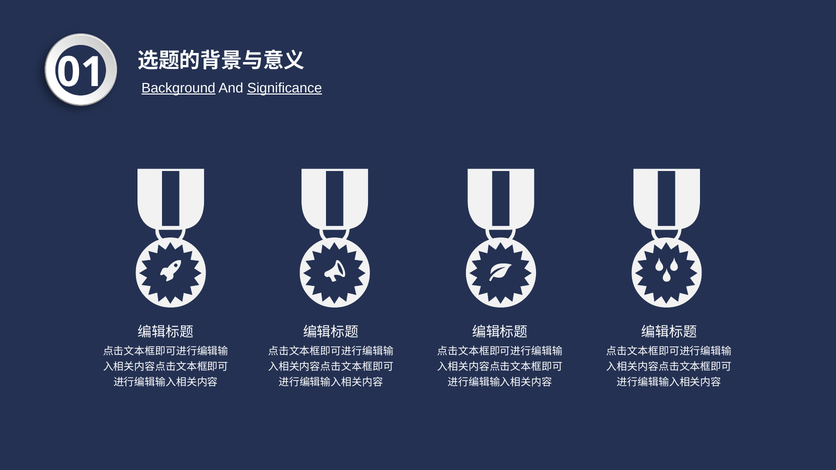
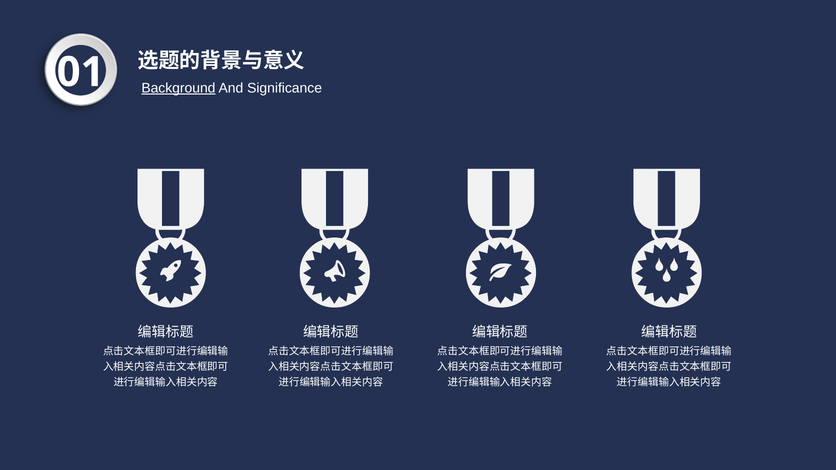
Significance underline: present -> none (285, 88)
